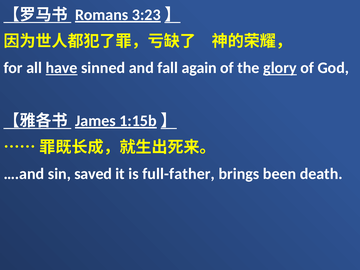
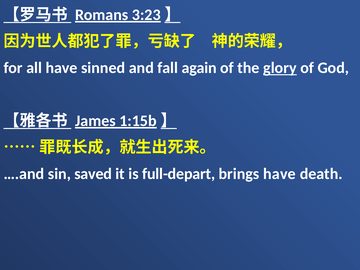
have underline: present -> none (62, 68)
full-father: full-father -> full-depart (179, 174)
brings been: been -> have (280, 174)
